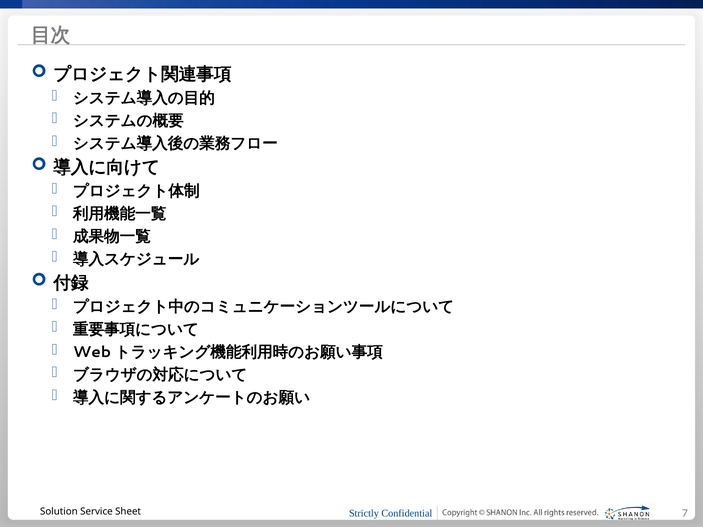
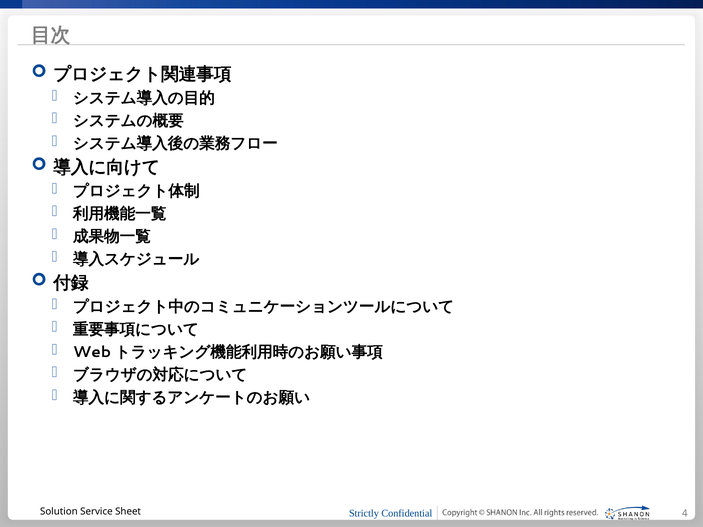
7: 7 -> 4 (685, 514)
